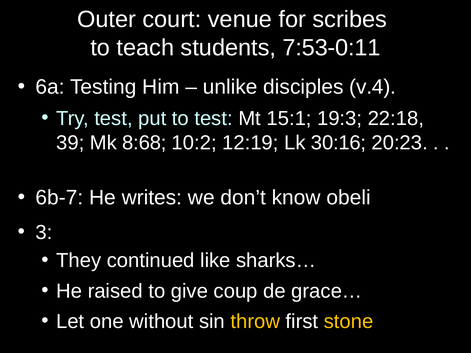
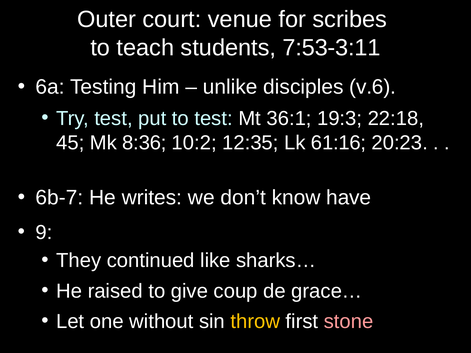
7:53-0:11: 7:53-0:11 -> 7:53-3:11 (332, 48)
v.4: v.4 -> v.6 (373, 87)
15:1: 15:1 -> 36:1 (289, 118)
39: 39 -> 45 (70, 143)
8:68: 8:68 -> 8:36 (144, 143)
12:19: 12:19 -> 12:35 (250, 143)
30:16: 30:16 -> 61:16 (339, 143)
obeli: obeli -> have (349, 198)
3: 3 -> 9 (44, 233)
stone colour: yellow -> pink (349, 322)
